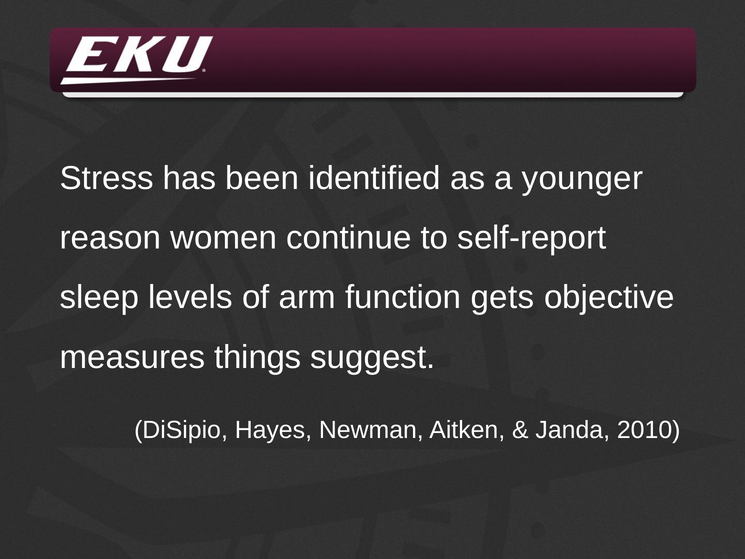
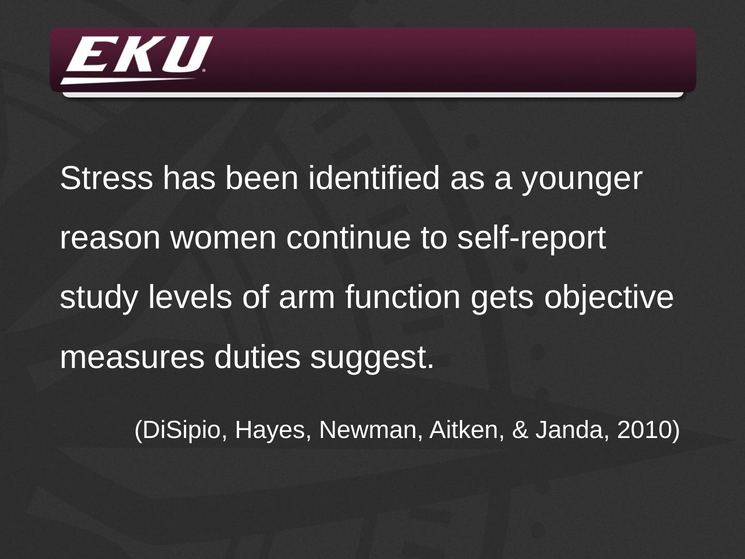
sleep: sleep -> study (99, 297)
things: things -> duties (258, 357)
